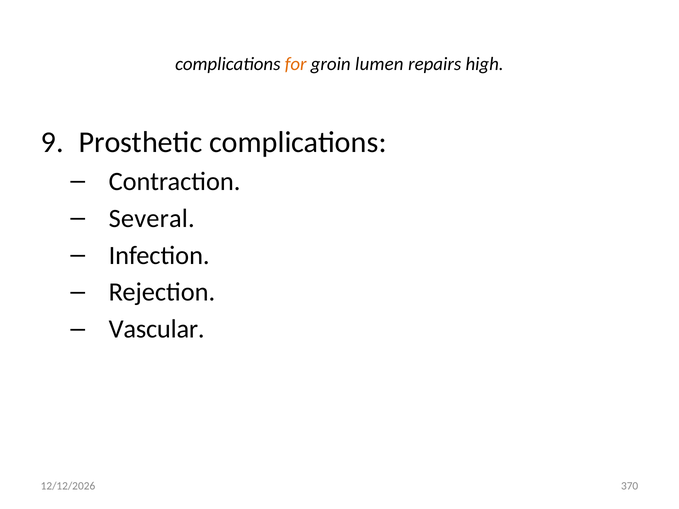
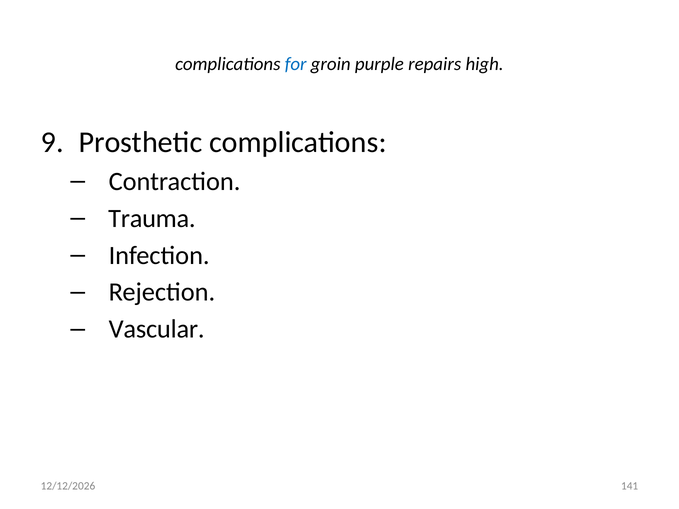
for colour: orange -> blue (296, 64)
lumen: lumen -> purple (379, 64)
Several: Several -> Trauma (152, 218)
370: 370 -> 141 (630, 486)
